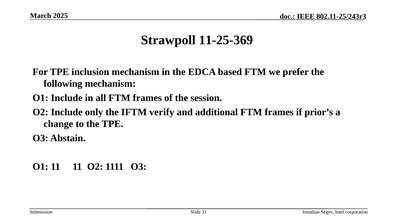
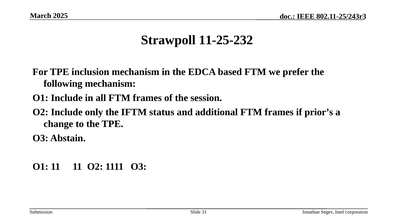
11-25-369: 11-25-369 -> 11-25-232 (226, 40)
verify: verify -> status (162, 113)
